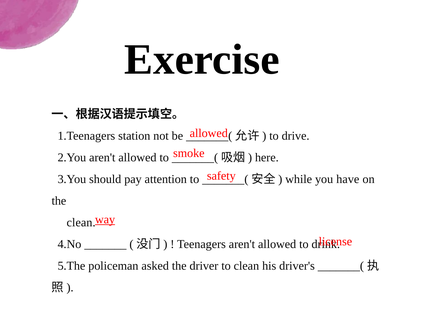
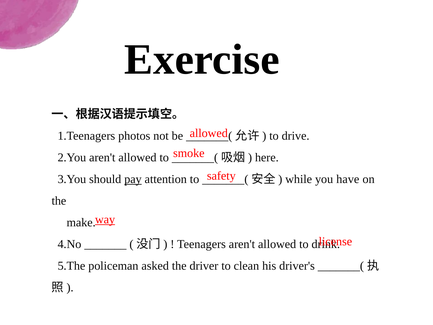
station: station -> photos (134, 136)
pay underline: none -> present (133, 179)
clean: clean -> make (81, 222)
